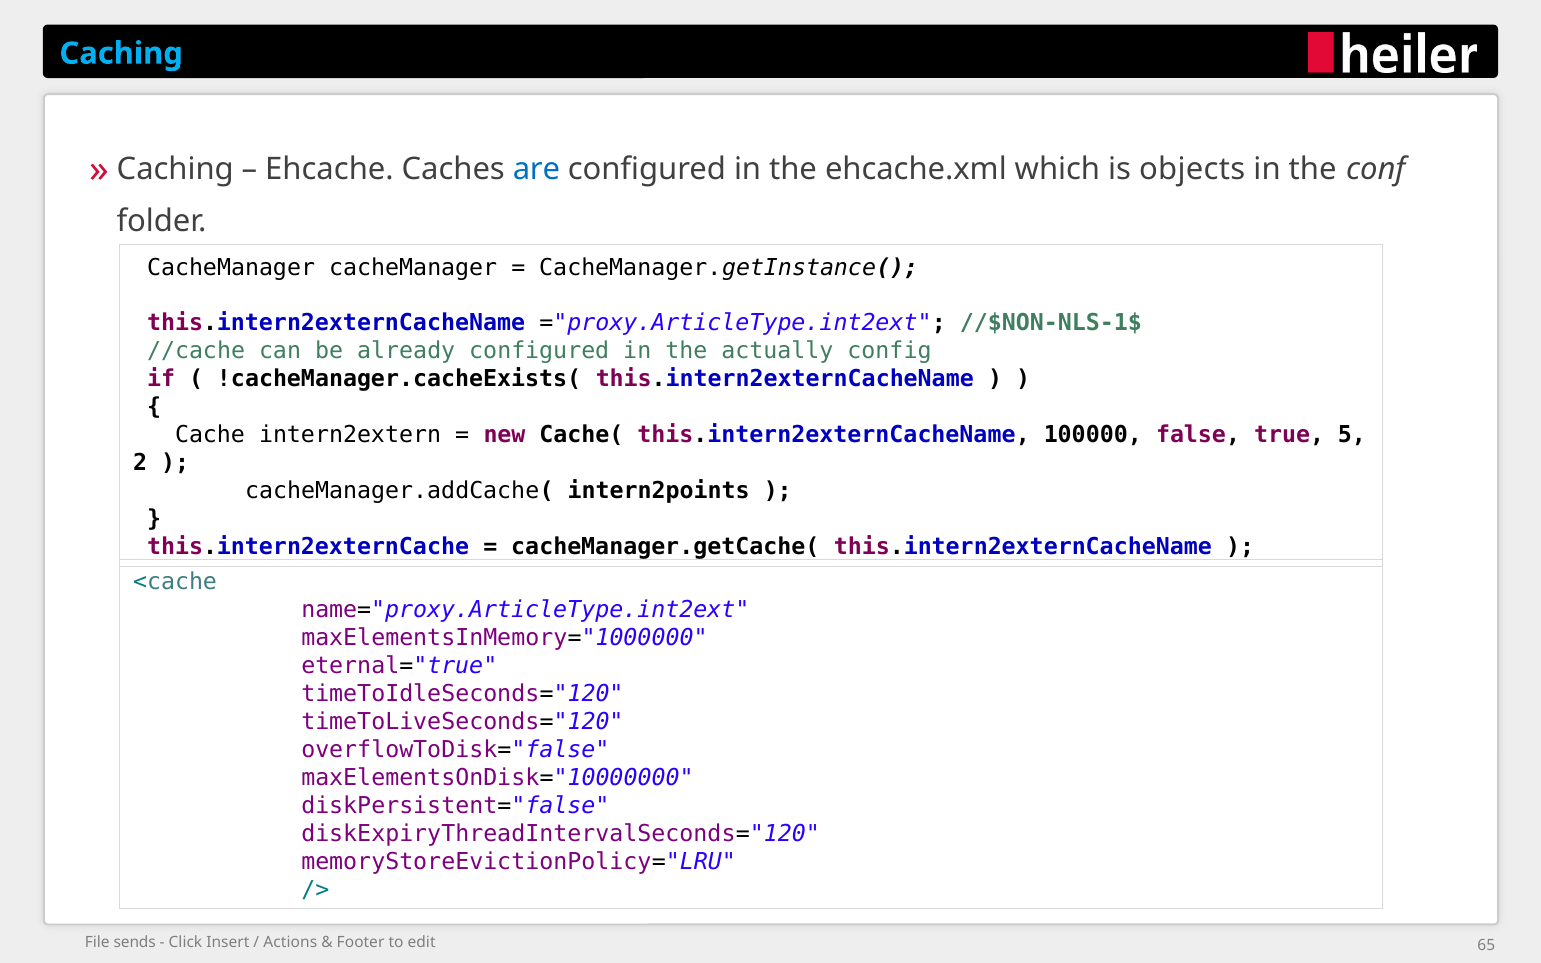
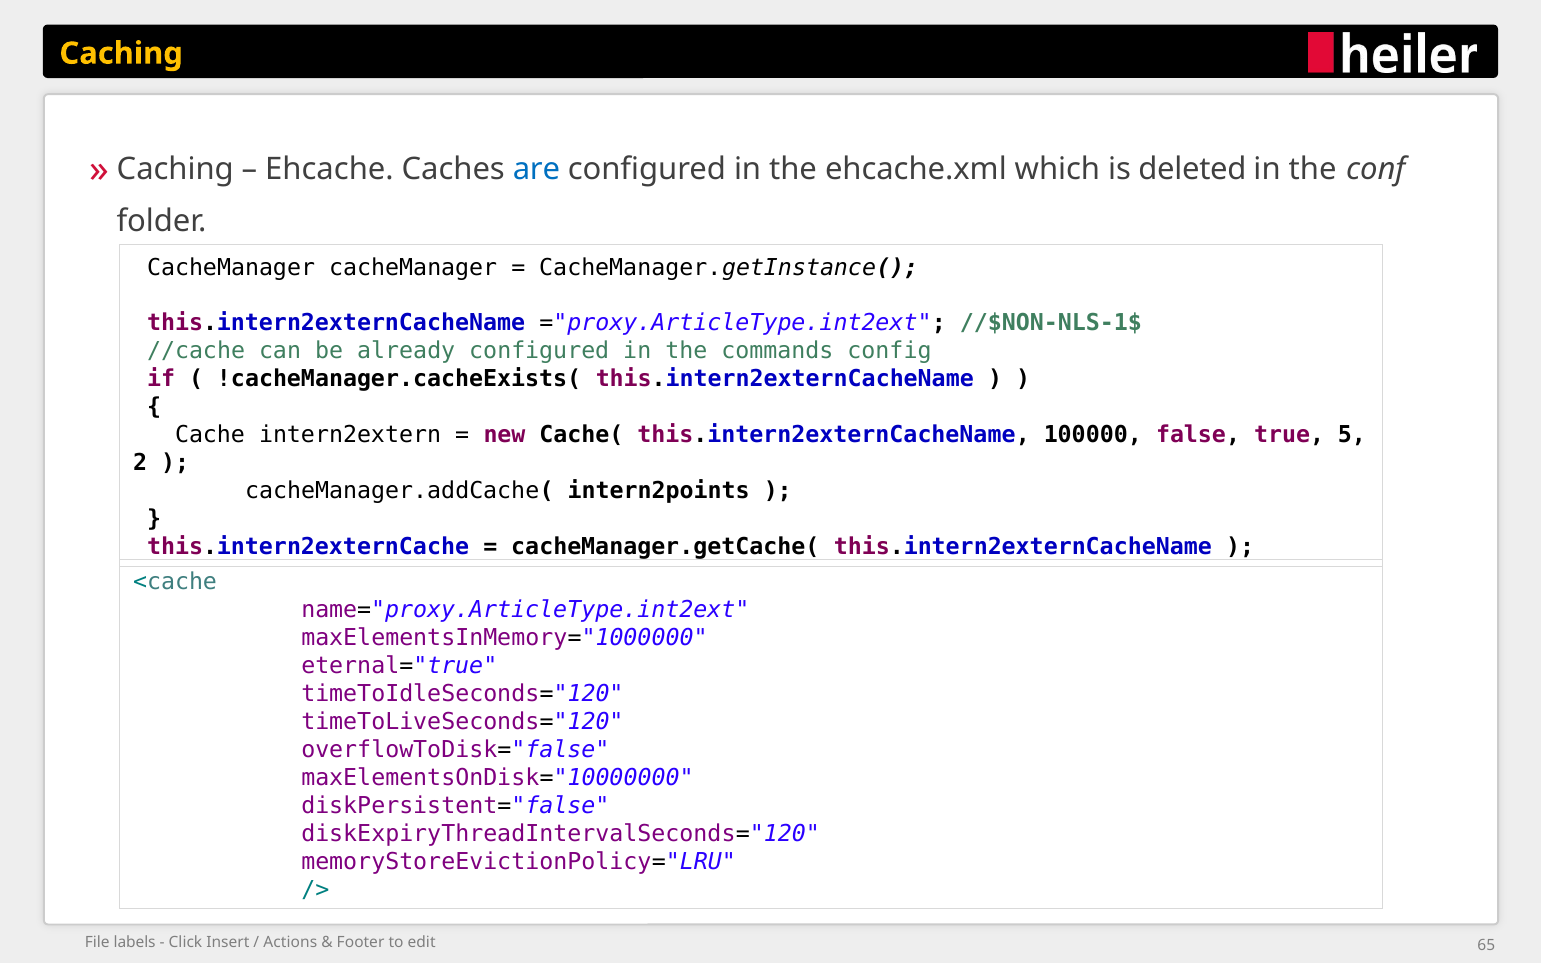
Caching colour: light blue -> yellow (121, 53)
objects: objects -> deleted (1192, 169)
actually: actually -> commands (777, 351)
sends: sends -> labels (135, 943)
